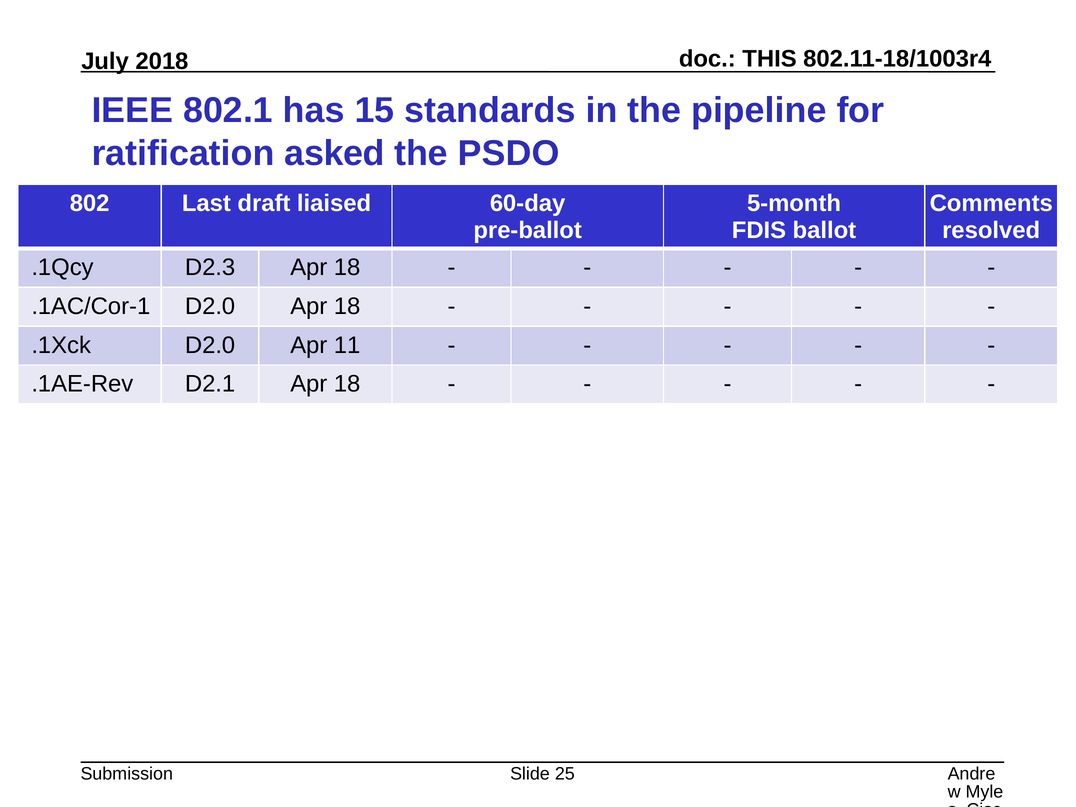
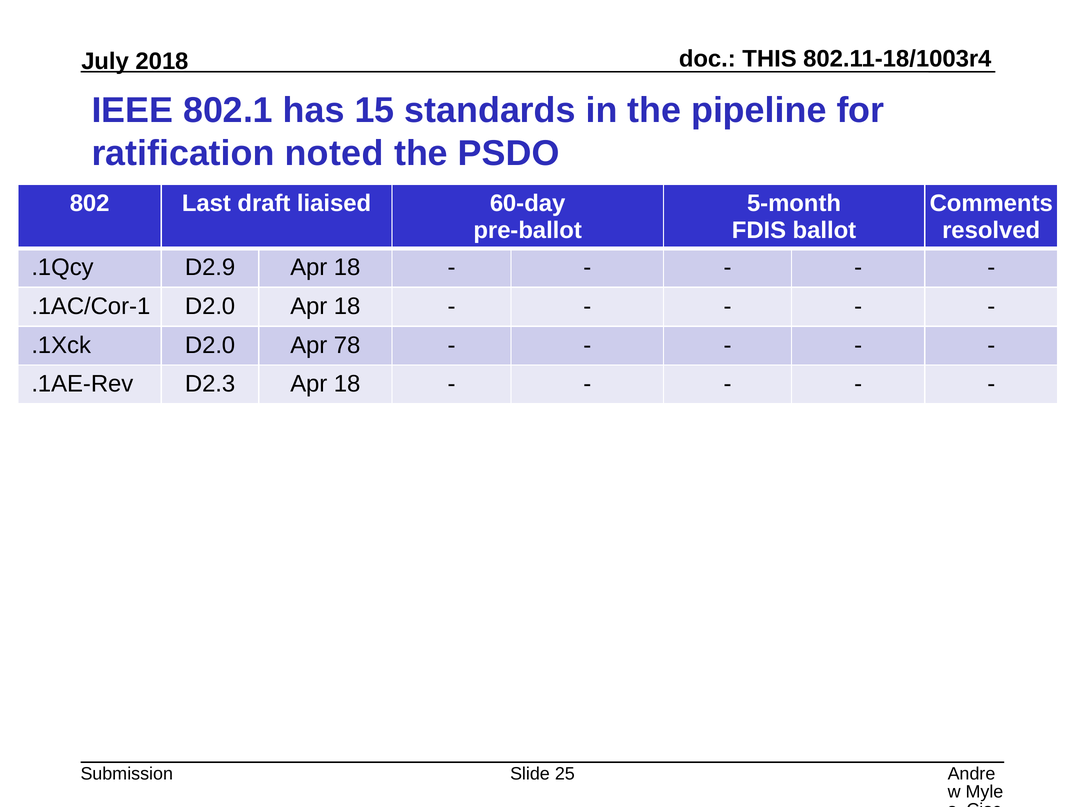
asked: asked -> noted (334, 153)
D2.3: D2.3 -> D2.9 (210, 268)
11: 11 -> 78 (347, 345)
D2.1: D2.1 -> D2.3 (210, 384)
